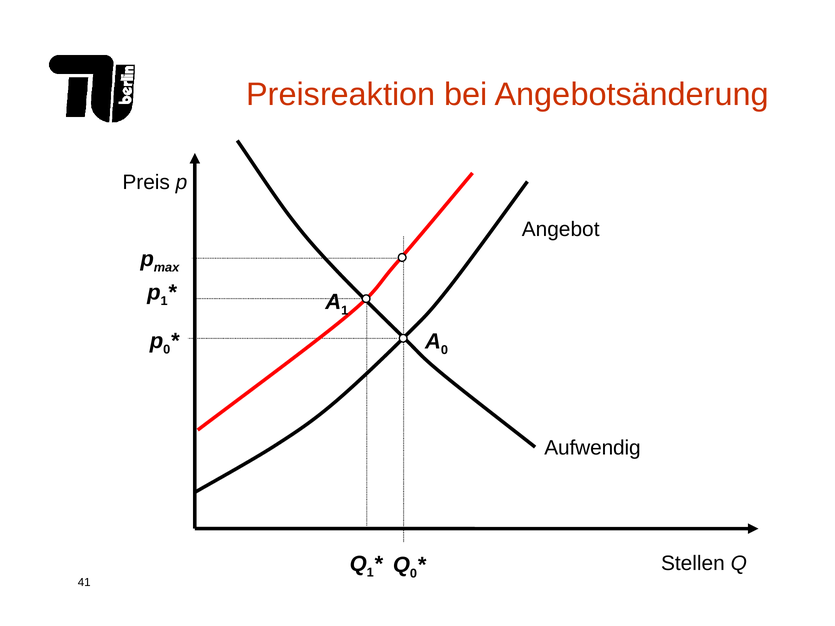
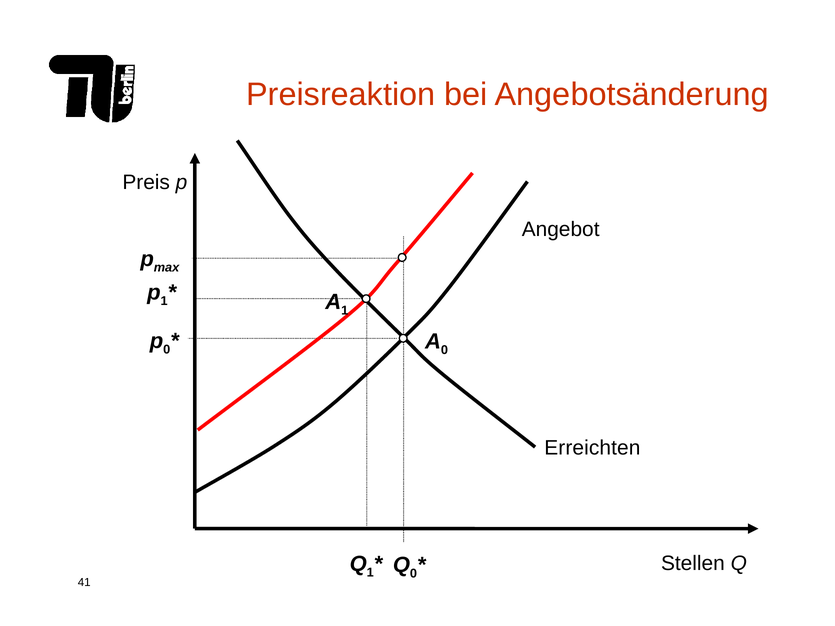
Aufwendig: Aufwendig -> Erreichten (592, 448)
